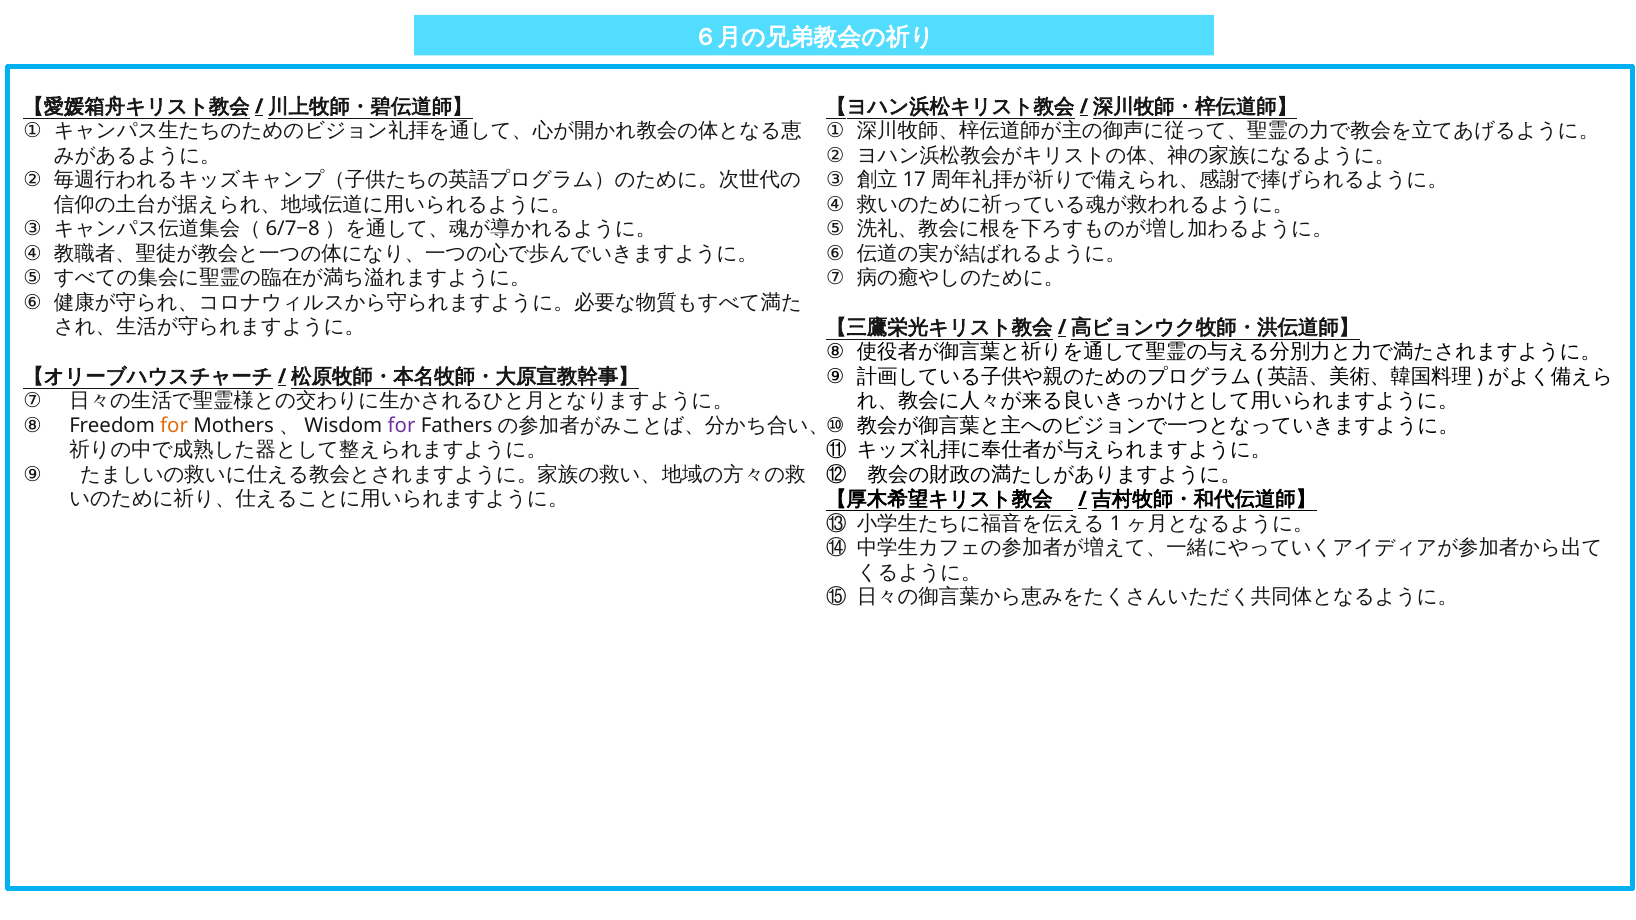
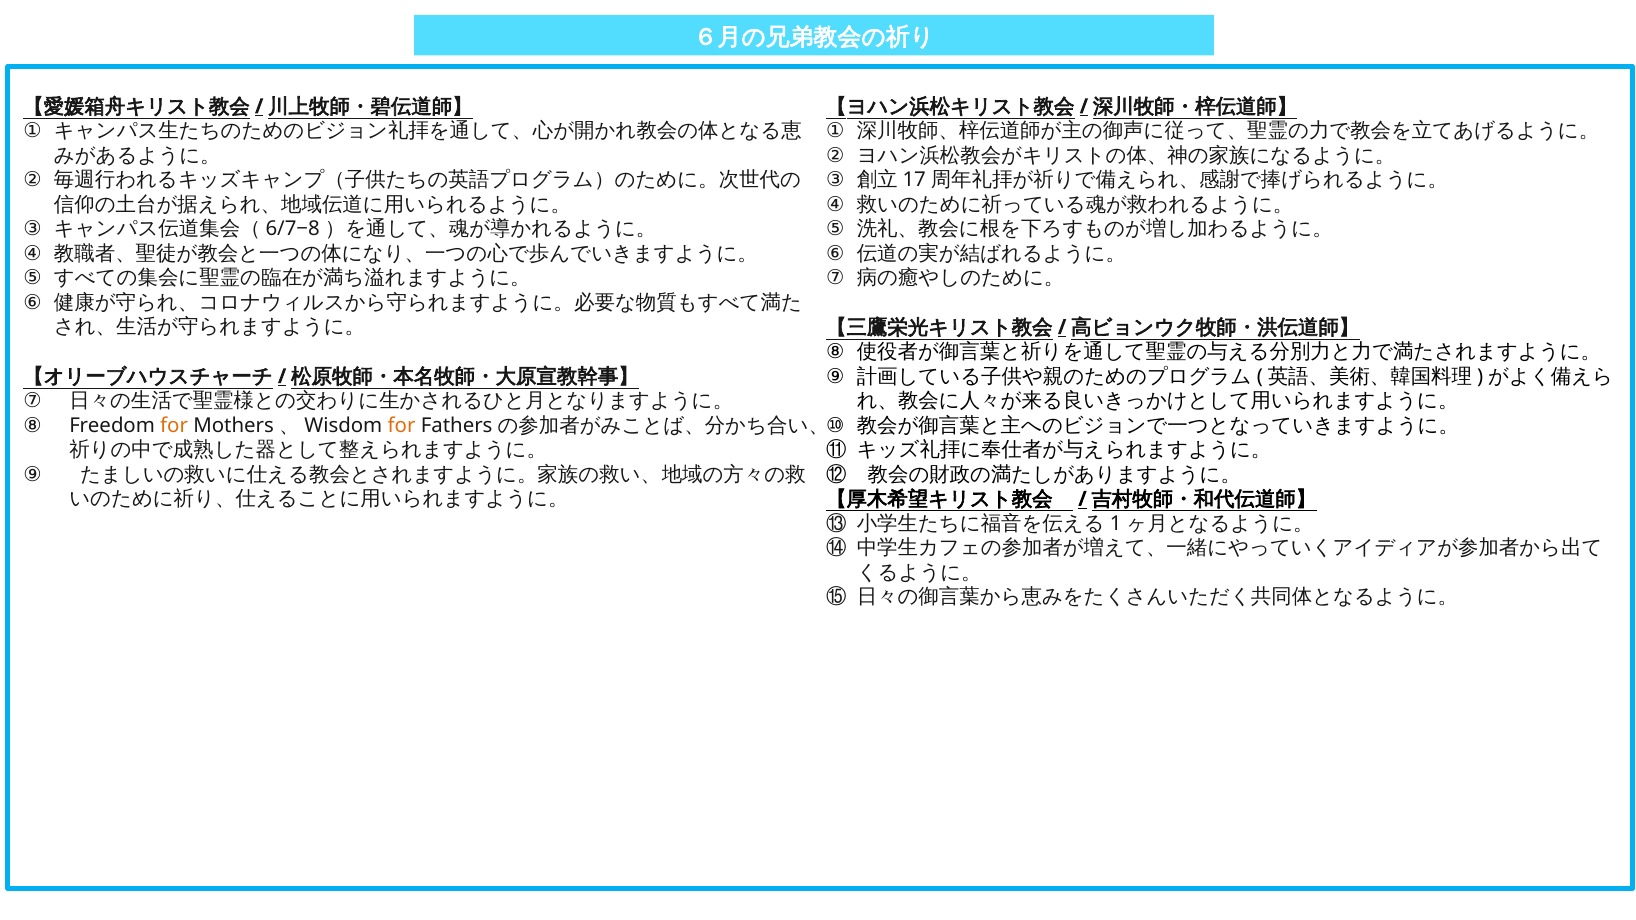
for colour: purple -> orange (402, 425)
